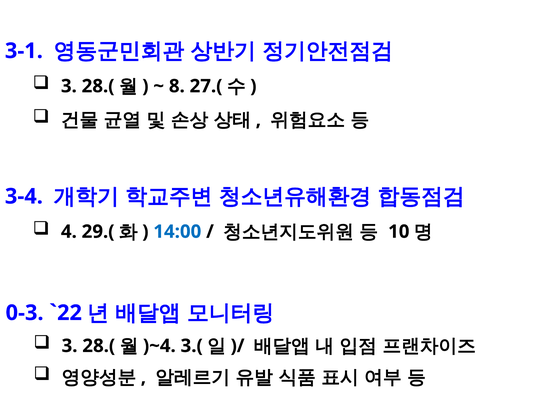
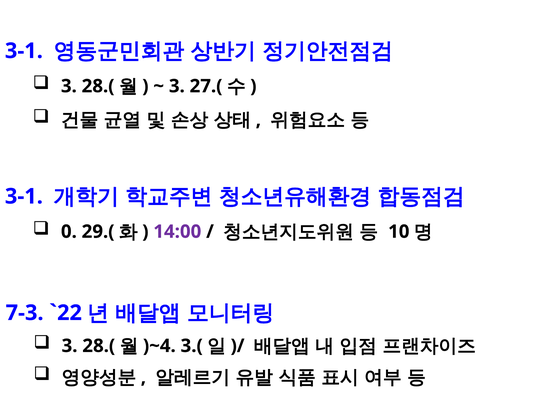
8: 8 -> 3 (177, 86)
3-4: 3-4 -> 3-1 (24, 196)
4: 4 -> 0 (69, 232)
14:00 colour: blue -> purple (177, 232)
0-3: 0-3 -> 7-3 (25, 313)
